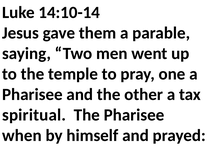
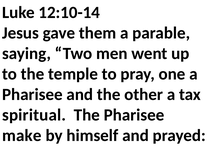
14:10-14: 14:10-14 -> 12:10-14 (69, 12)
when: when -> make (22, 135)
